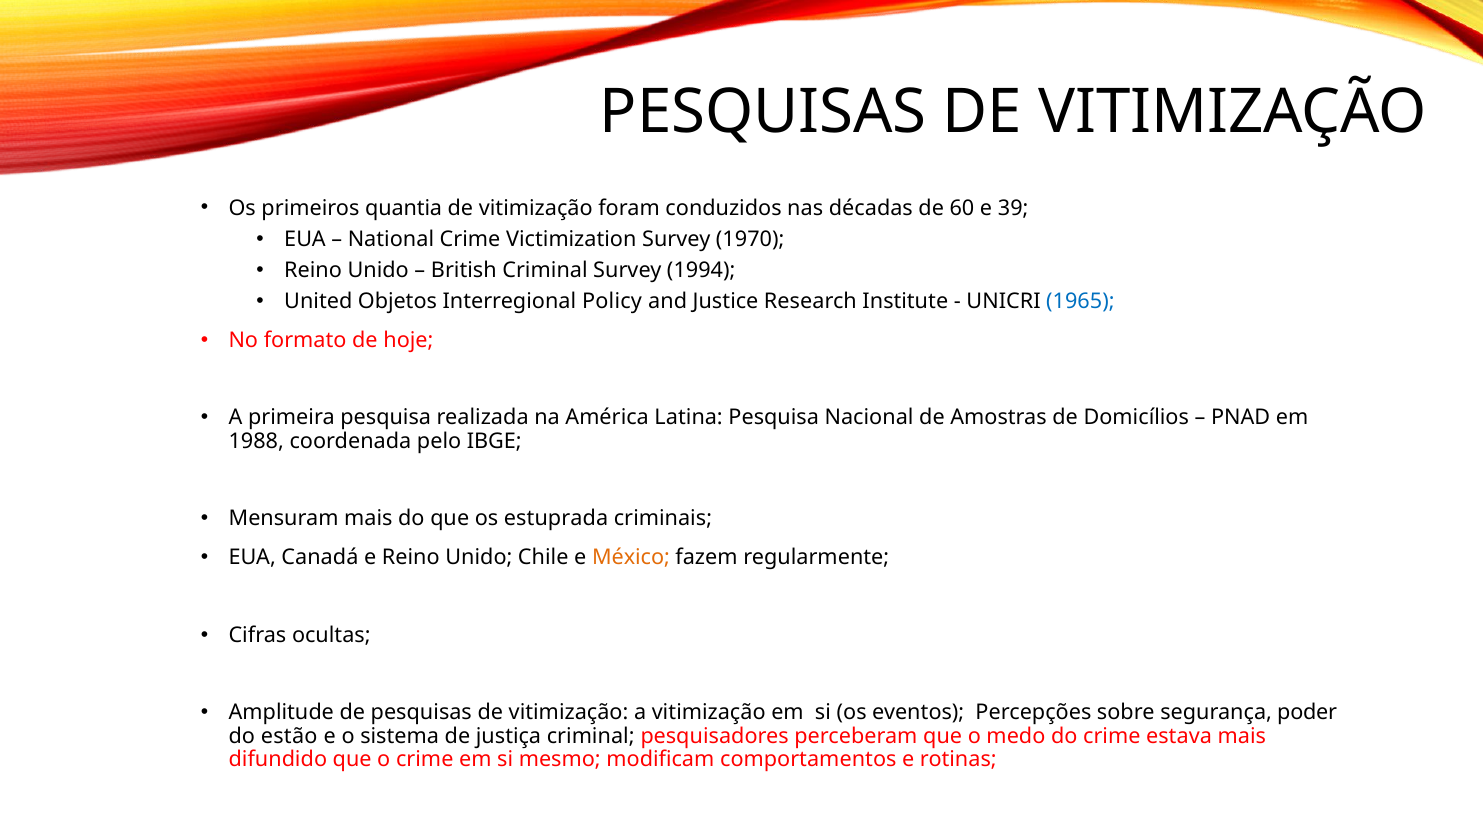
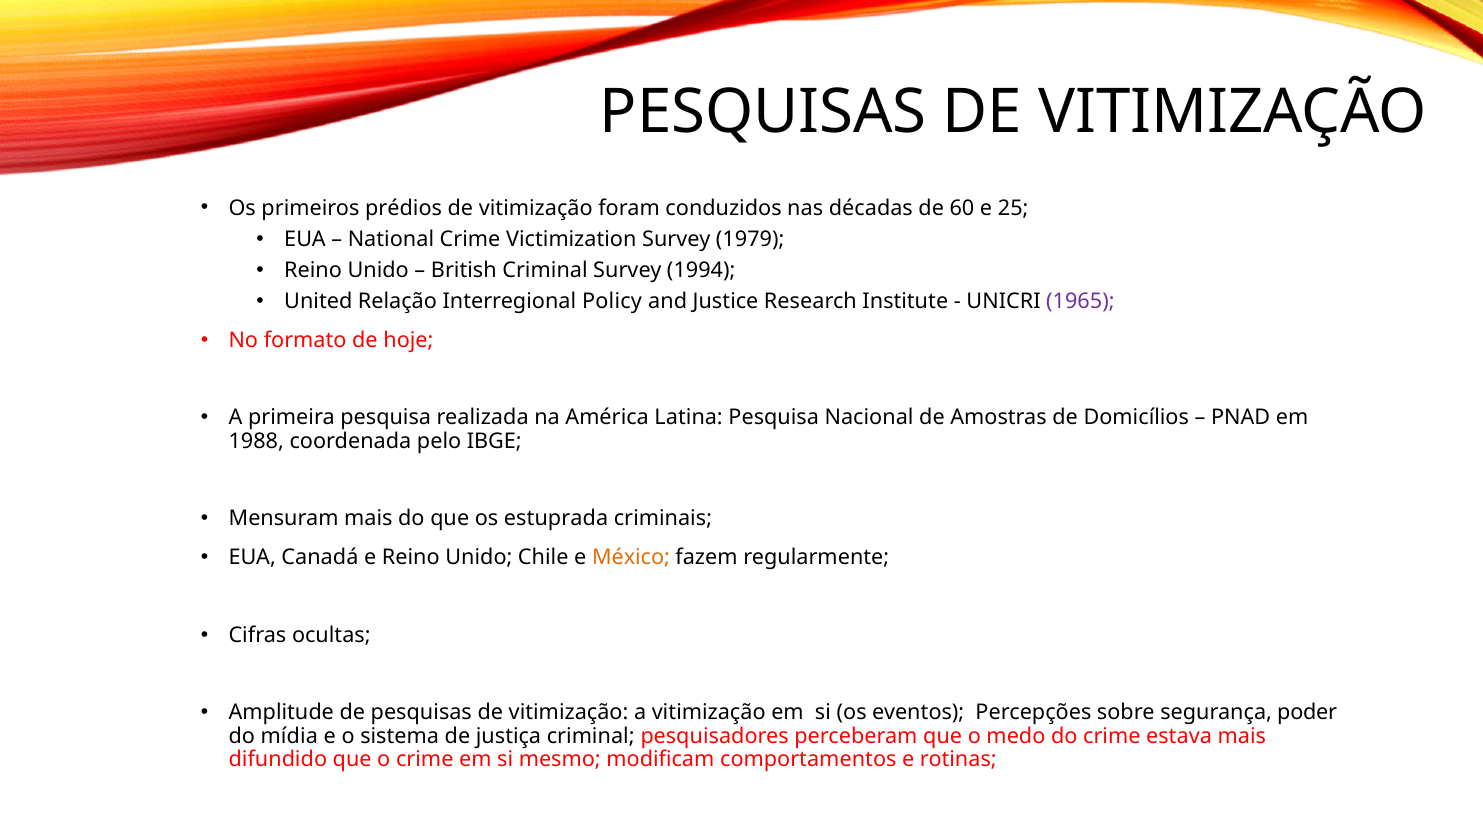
quantia: quantia -> prédios (404, 208)
39: 39 -> 25 (1013, 208)
1970: 1970 -> 1979 (750, 239)
Objetos: Objetos -> Relação (397, 301)
1965 colour: blue -> purple (1080, 301)
estão: estão -> mídia (289, 736)
